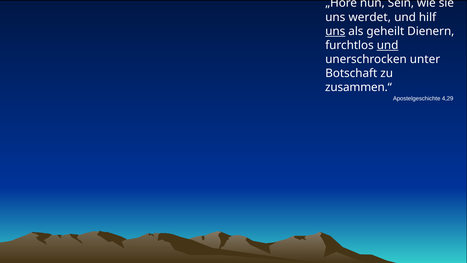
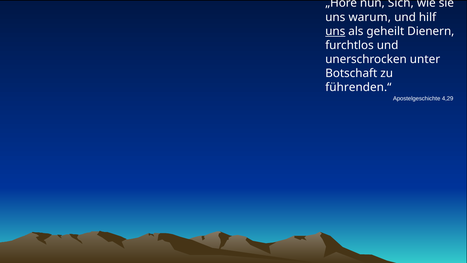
Sein: Sein -> Sich (401, 3)
werdet: werdet -> warum (370, 17)
und underline: present -> none (388, 45)
zusammen.“: zusammen.“ -> führenden.“ (358, 87)
